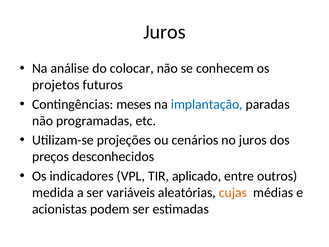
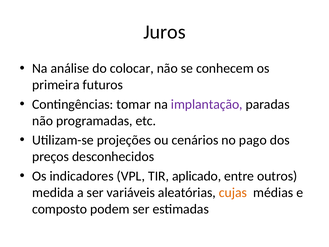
projetos: projetos -> primeira (56, 85)
meses: meses -> tomar (134, 104)
implantação colour: blue -> purple (207, 104)
no juros: juros -> pago (253, 140)
acionistas: acionistas -> composto (60, 209)
